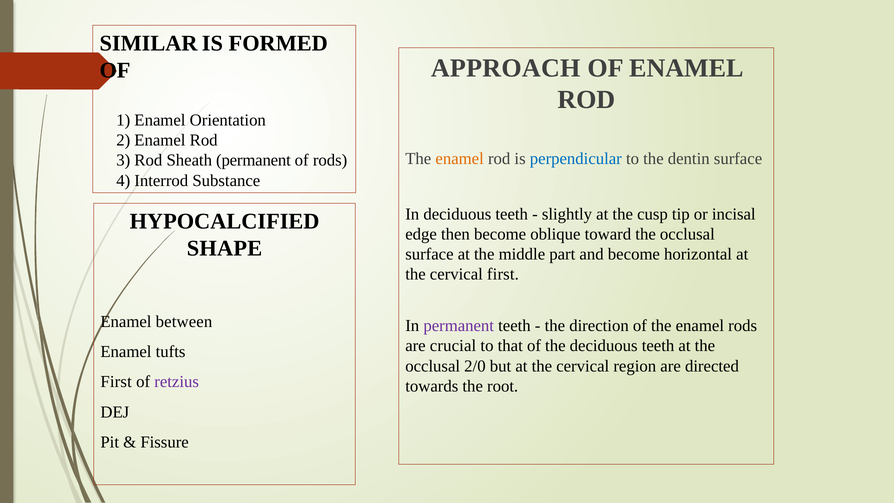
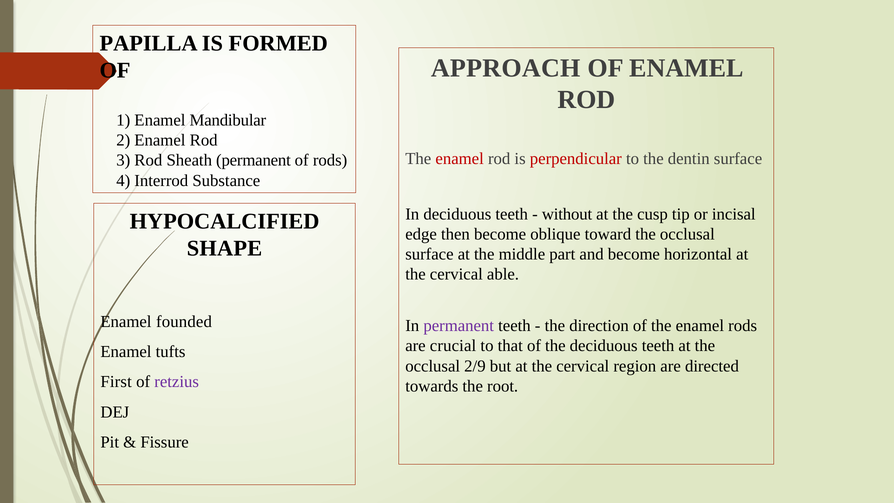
SIMILAR: SIMILAR -> PAPILLA (149, 43)
Orientation: Orientation -> Mandibular (228, 120)
enamel colour: orange -> red (460, 159)
perpendicular colour: blue -> red (576, 159)
slightly: slightly -> without (567, 214)
cervical first: first -> able (503, 274)
between: between -> founded (184, 321)
2/0: 2/0 -> 2/9 (475, 366)
